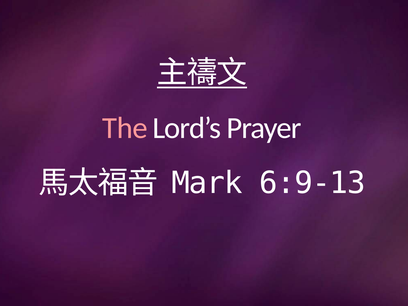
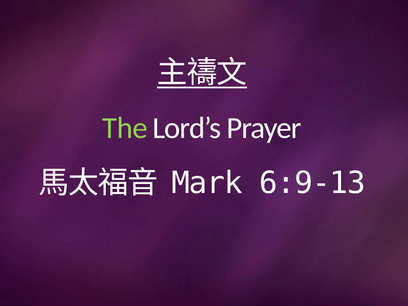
The colour: pink -> light green (125, 128)
